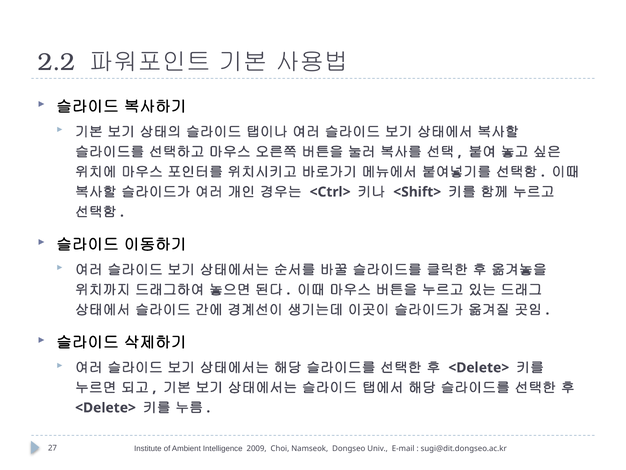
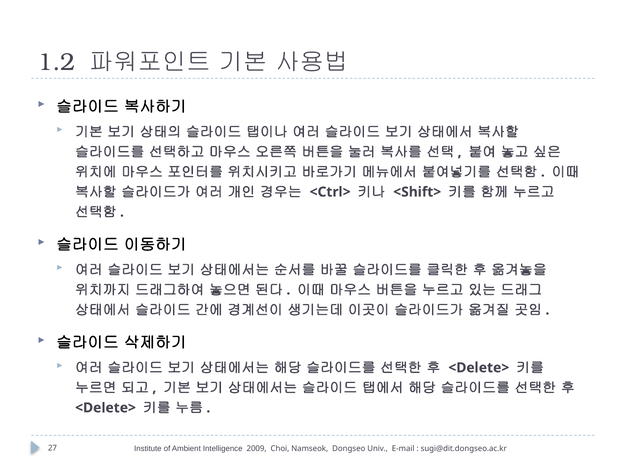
2.2: 2.2 -> 1.2 (57, 62)
